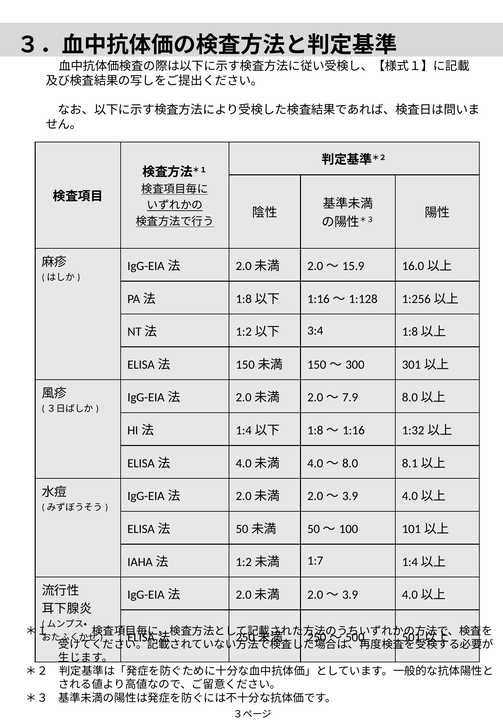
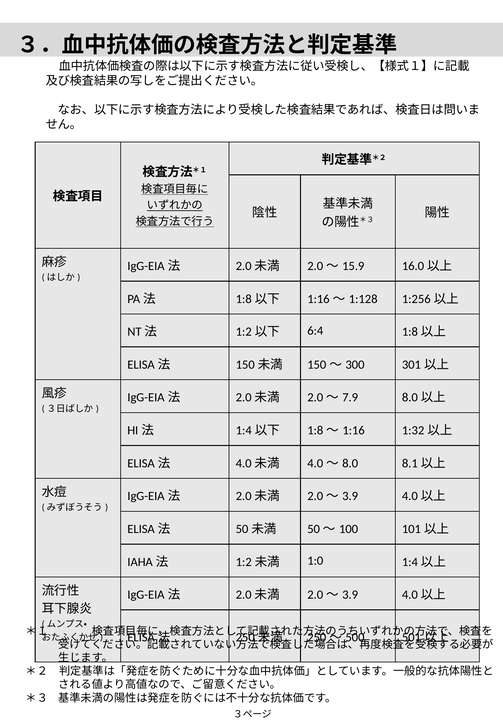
3:4: 3:4 -> 6:4 (315, 331)
1:7: 1:7 -> 1:0 (315, 561)
